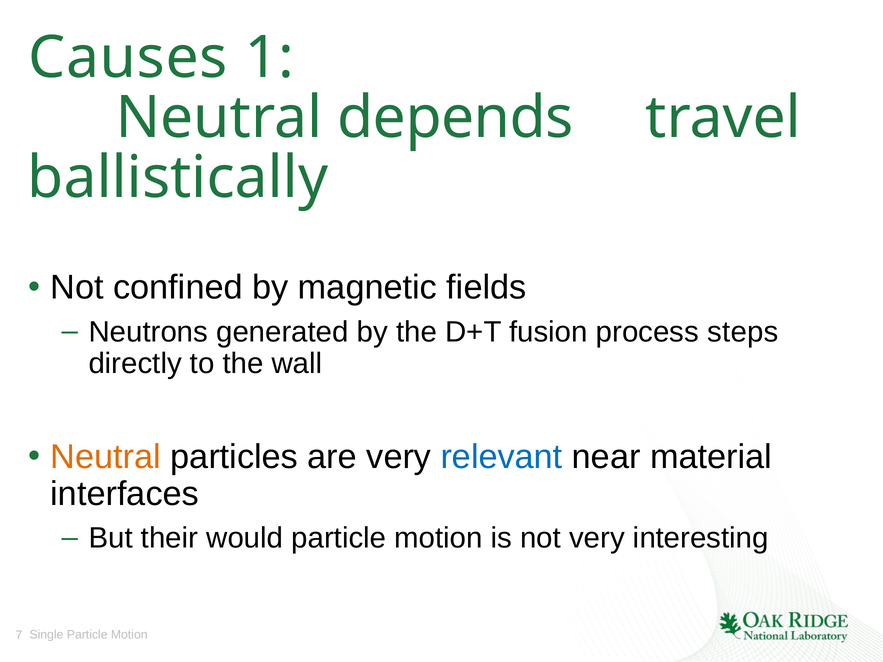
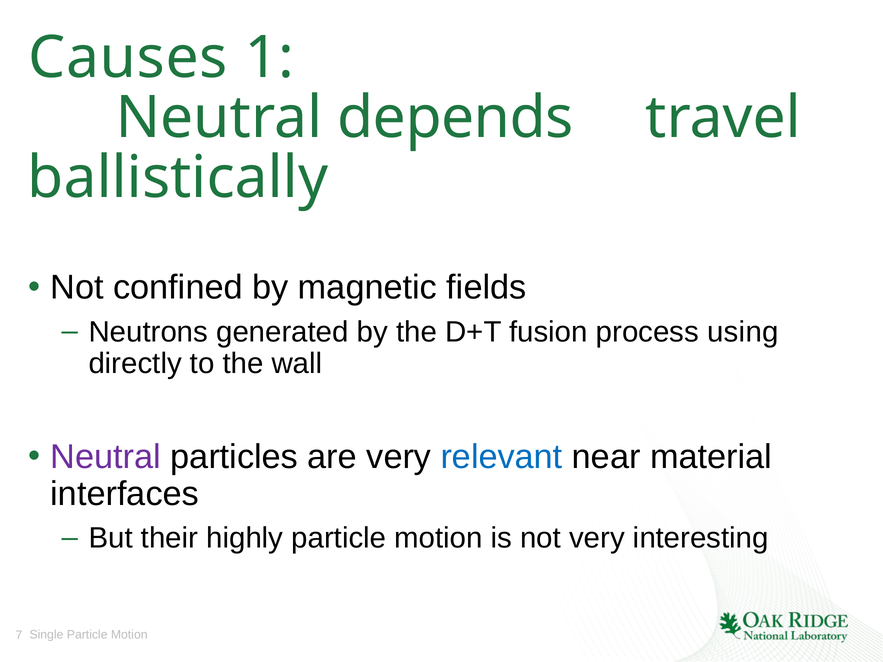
steps: steps -> using (743, 332)
Neutral colour: orange -> purple (106, 457)
would: would -> highly (245, 538)
